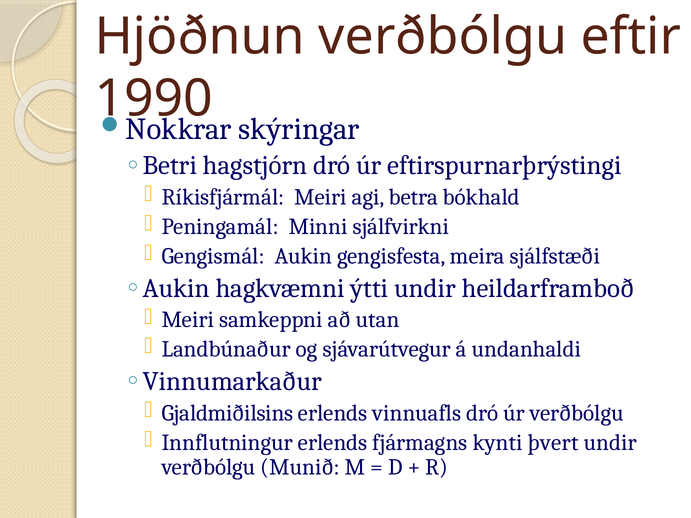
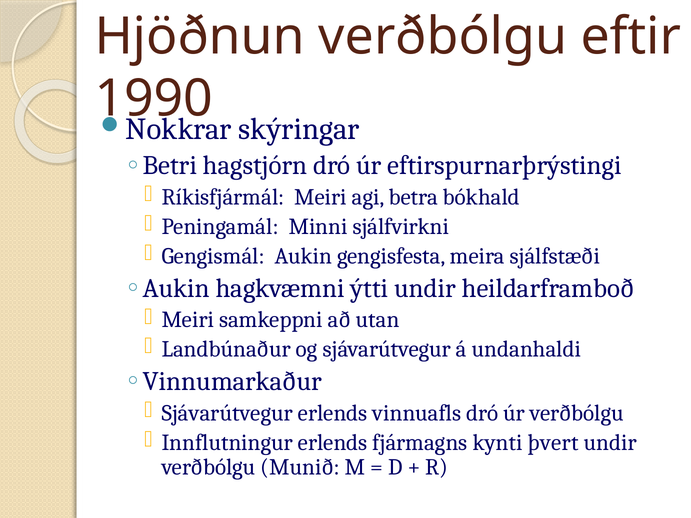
Gjaldmiðilsins: Gjaldmiðilsins -> Sjávarútvegur (227, 413)
